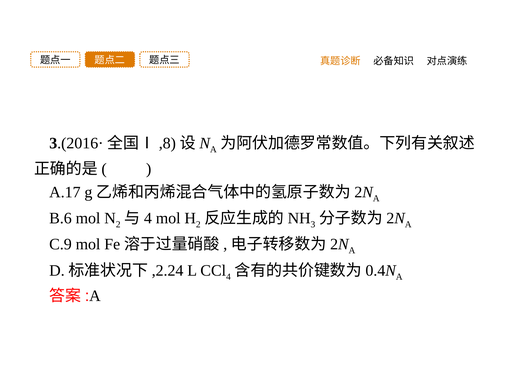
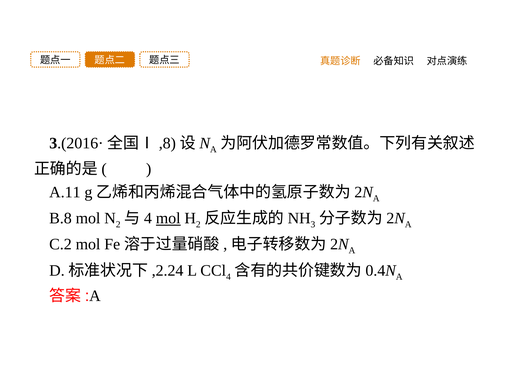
A.17: A.17 -> A.11 (65, 192)
B.6: B.6 -> B.8 (60, 218)
mol underline: none -> present (168, 218)
C.9: C.9 -> C.2 (60, 244)
